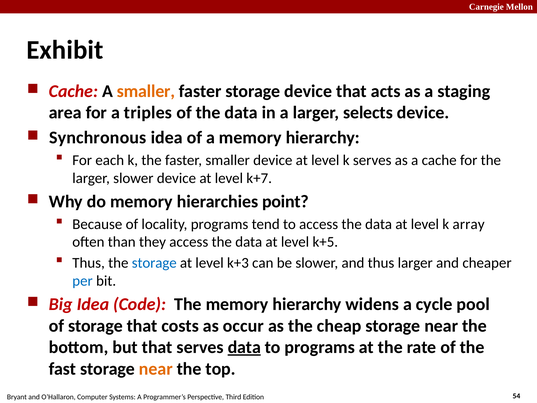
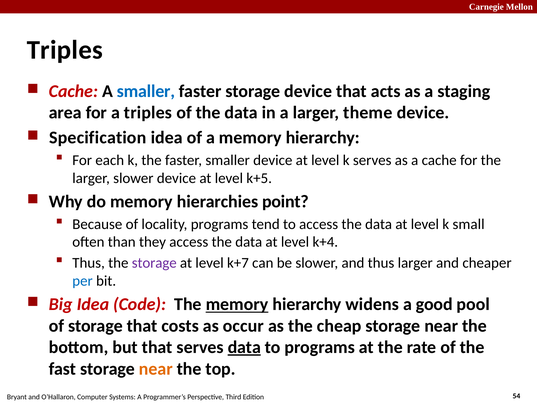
Exhibit: Exhibit -> Triples (65, 50)
smaller colour: orange -> blue (146, 91)
selects: selects -> theme (368, 113)
Synchronous: Synchronous -> Specification (98, 138)
k+7: k+7 -> k+5 (259, 178)
array: array -> small (469, 224)
k+5: k+5 -> k+4 (325, 242)
storage colour: blue -> purple (154, 263)
k+3: k+3 -> k+7 (238, 263)
memory underline: none -> present (237, 304)
cycle: cycle -> good (434, 304)
